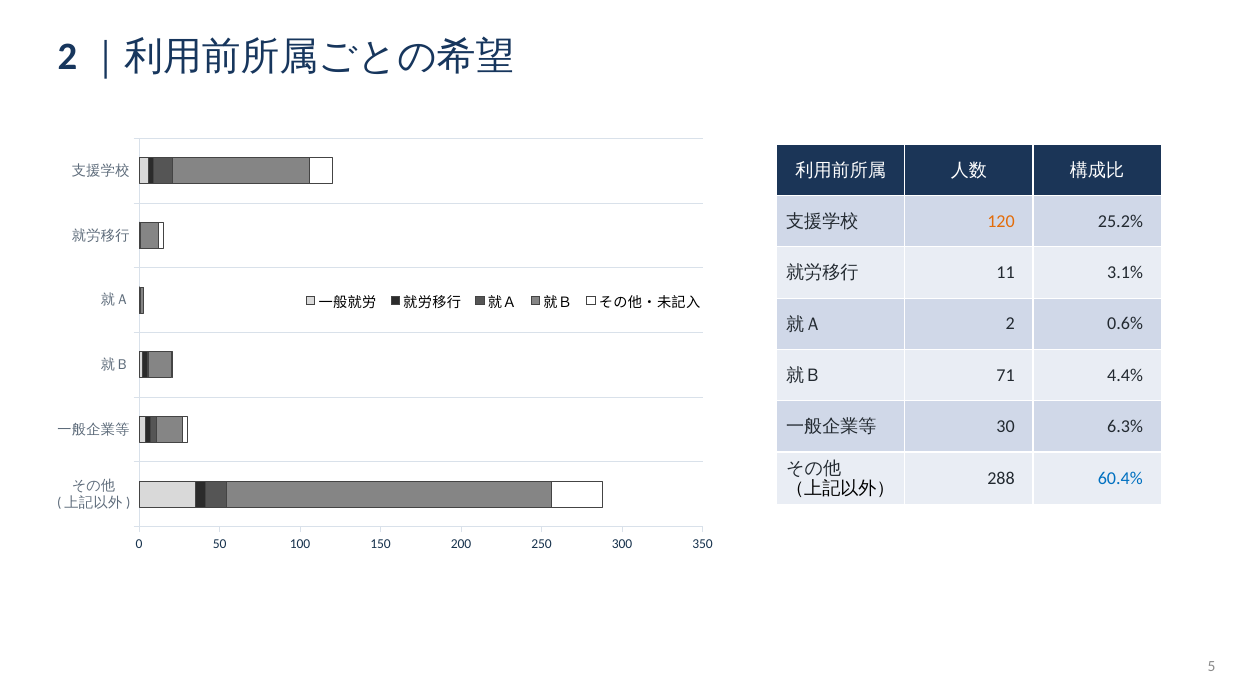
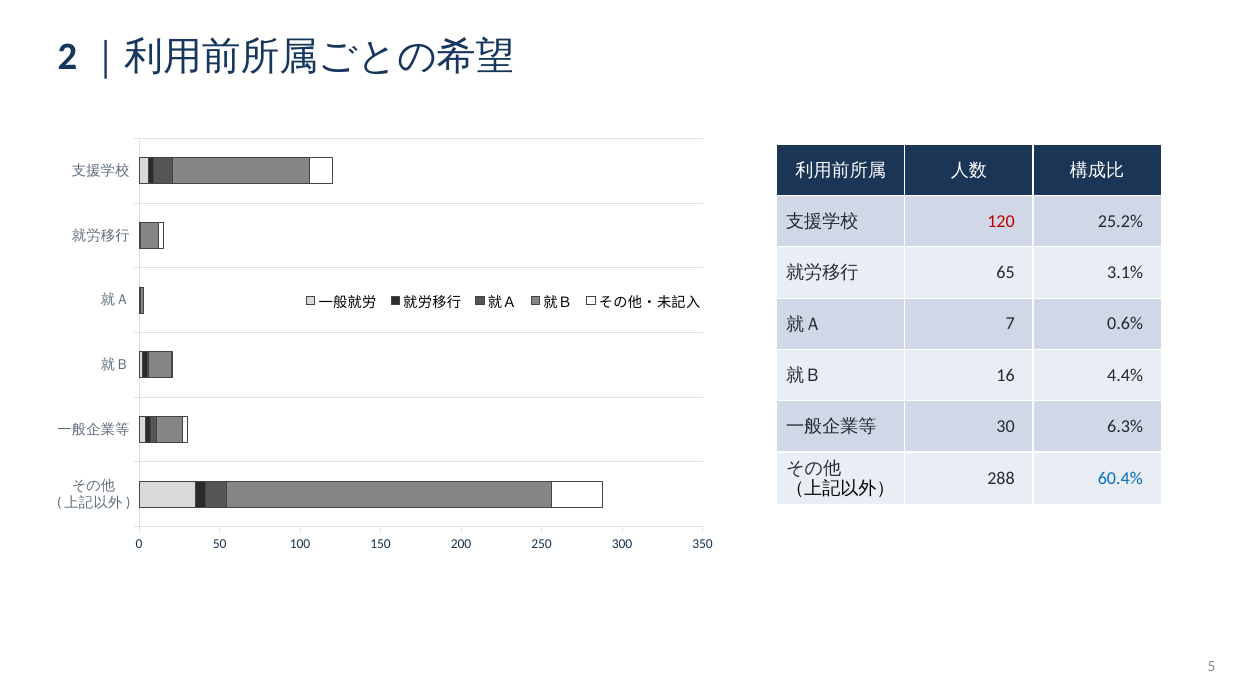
120 colour: orange -> red (1001, 221)
11: 11 -> 65 (1006, 273)
2: 2 -> 7 (1010, 324)
71: 71 -> 16 (1006, 375)
